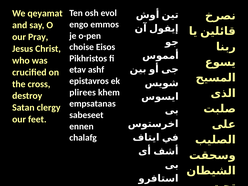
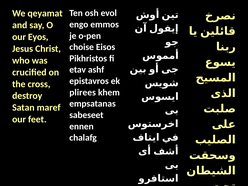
Pray: Pray -> Eyos (38, 37)
clergy: clergy -> maref (49, 108)
